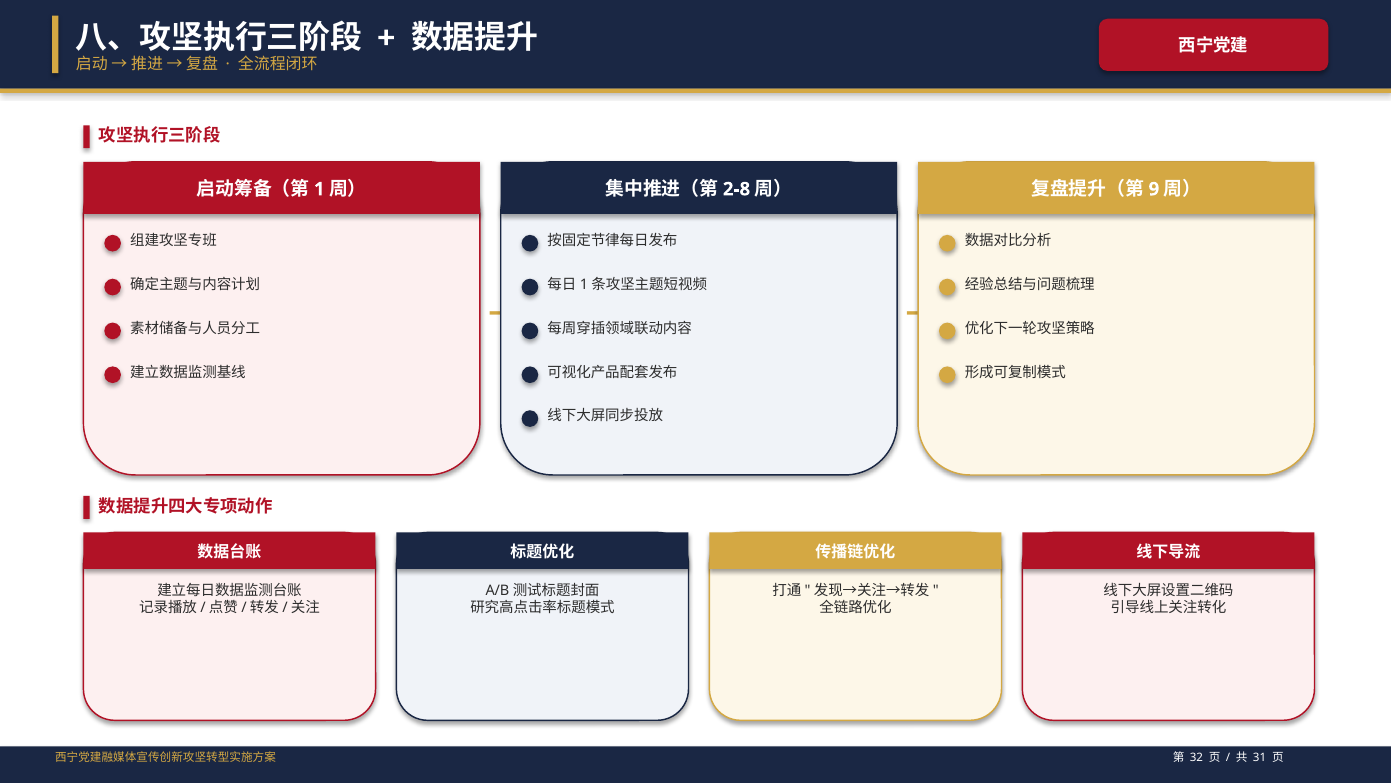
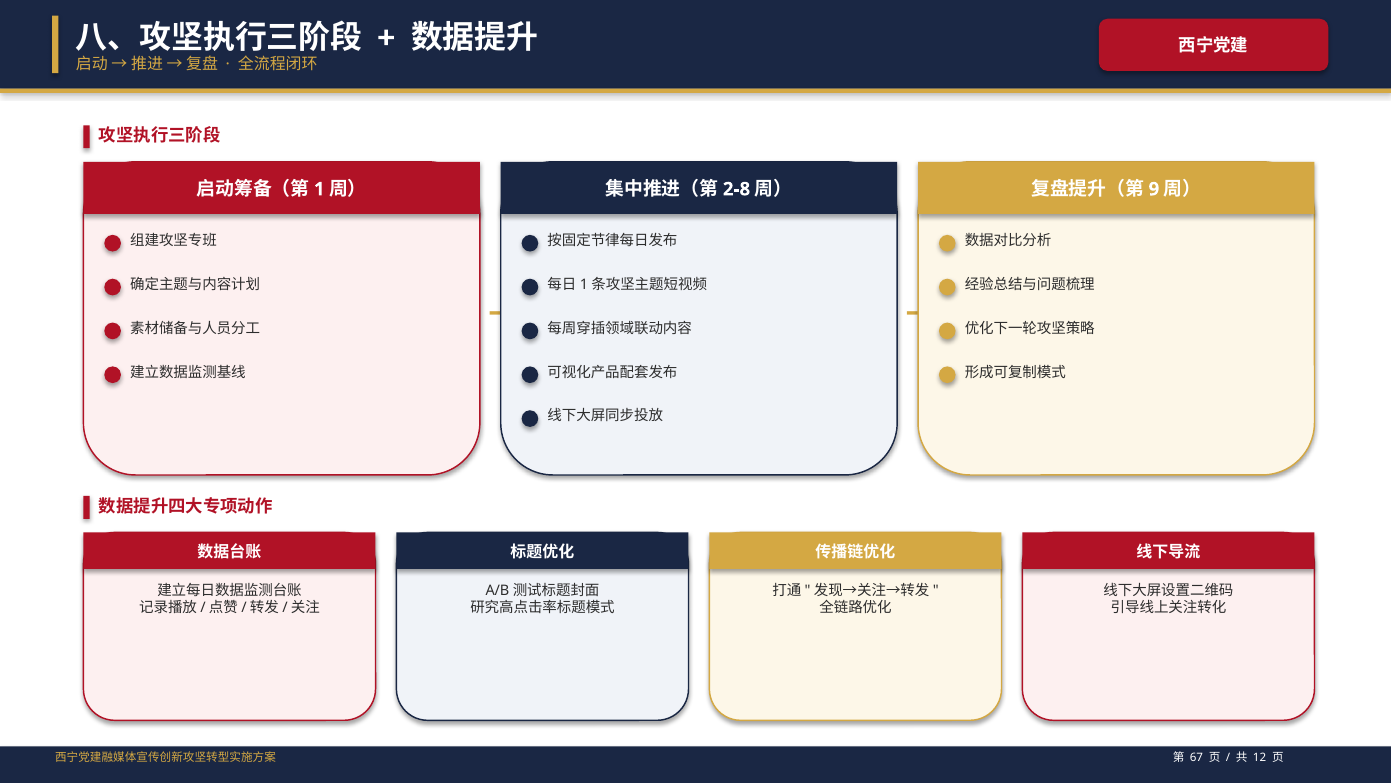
32: 32 -> 67 (1196, 757)
31: 31 -> 12 (1260, 757)
